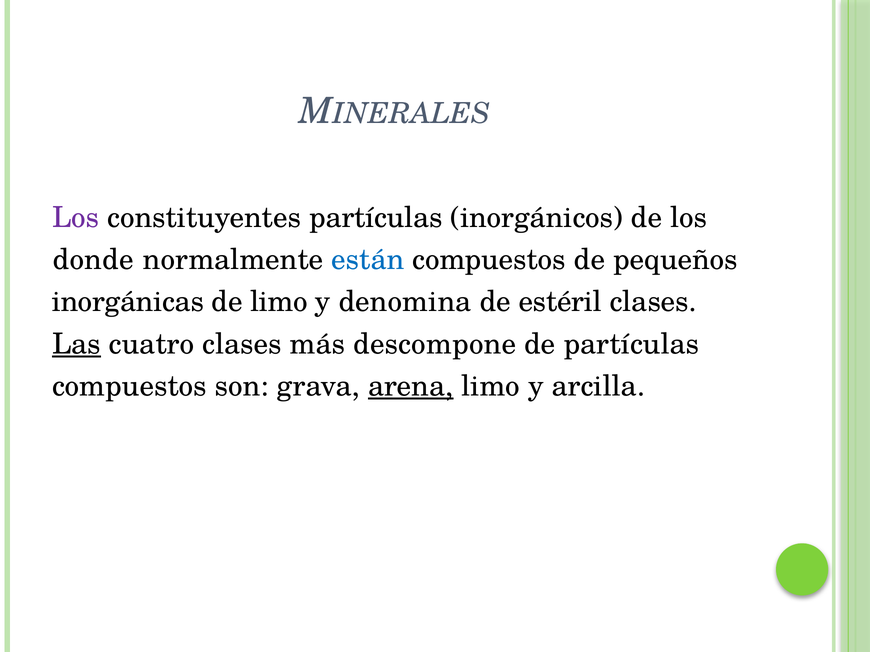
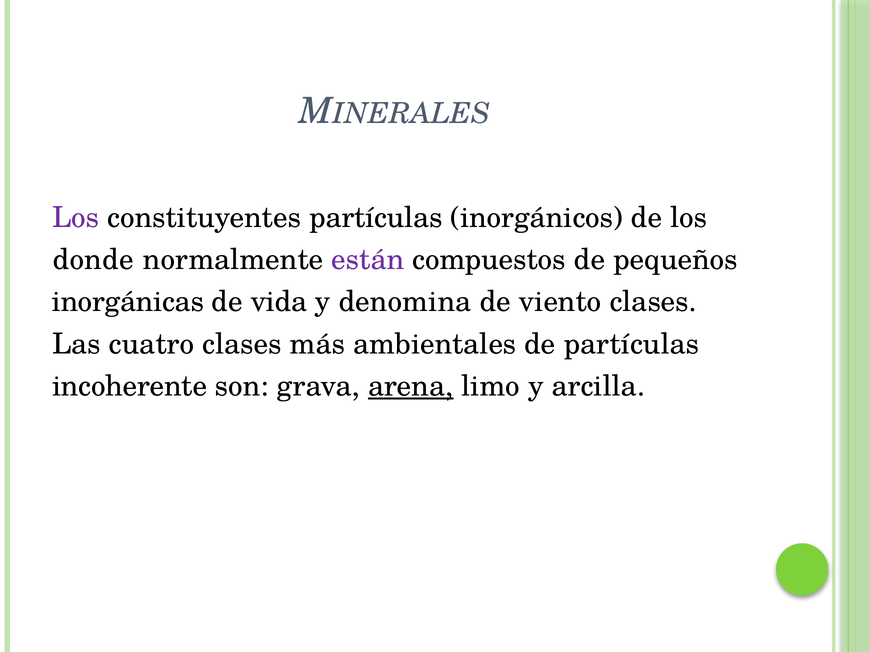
están colour: blue -> purple (368, 260)
de limo: limo -> vida (279, 302)
estéril: estéril -> viento (560, 302)
Las underline: present -> none (76, 344)
descompone: descompone -> ambientales (435, 344)
compuestos: compuestos -> incoherente (130, 386)
